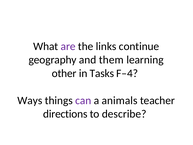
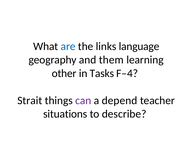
are colour: purple -> blue (68, 46)
continue: continue -> language (139, 46)
Ways: Ways -> Strait (30, 100)
animals: animals -> depend (120, 100)
directions: directions -> situations (65, 114)
